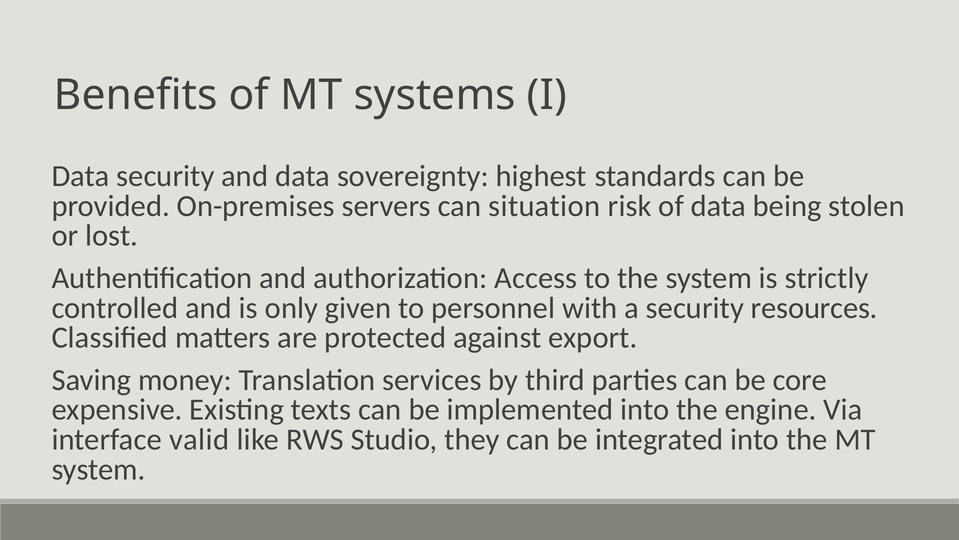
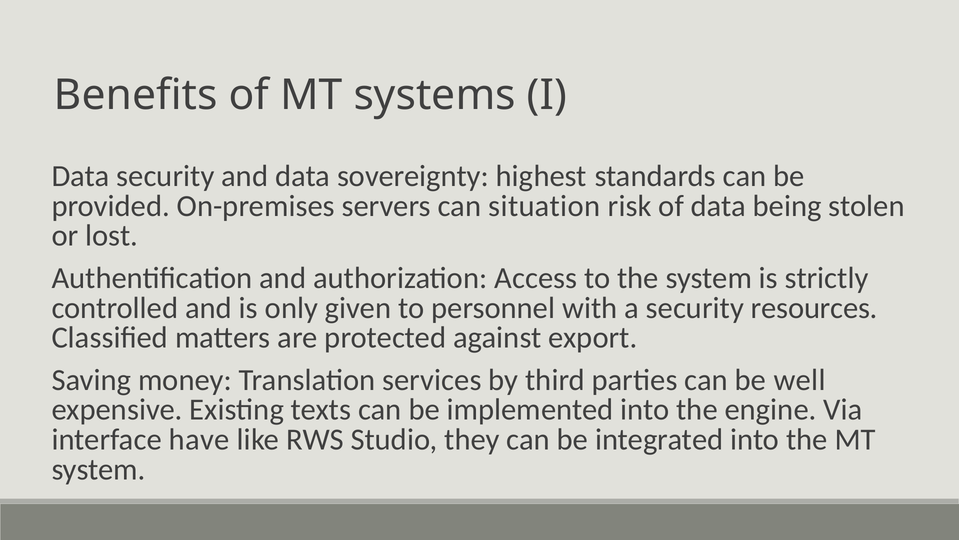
core: core -> well (800, 380)
valid: valid -> have (199, 439)
